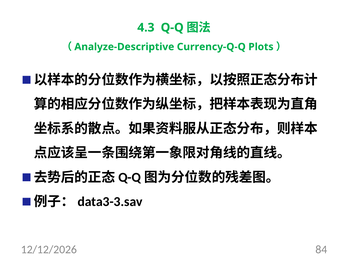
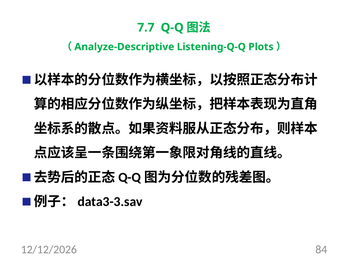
4.3: 4.3 -> 7.7 (146, 28)
Currency-Q-Q: Currency-Q-Q -> Listening-Q-Q (211, 47)
